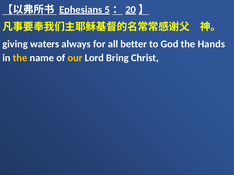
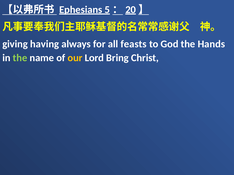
waters: waters -> having (45, 44)
better: better -> feasts (134, 44)
the colour: yellow -> light green (20, 58)
